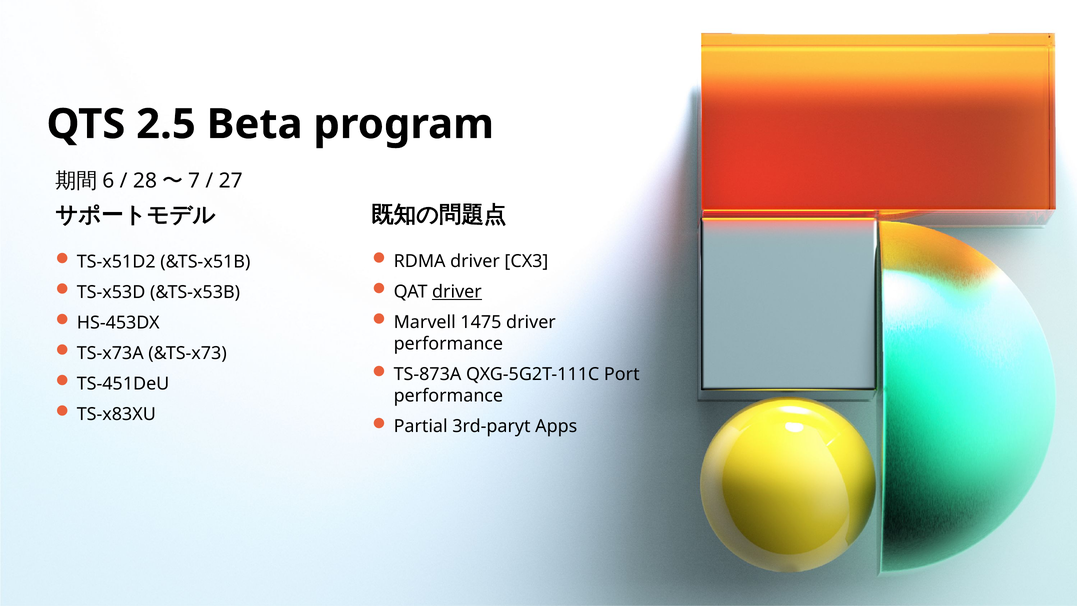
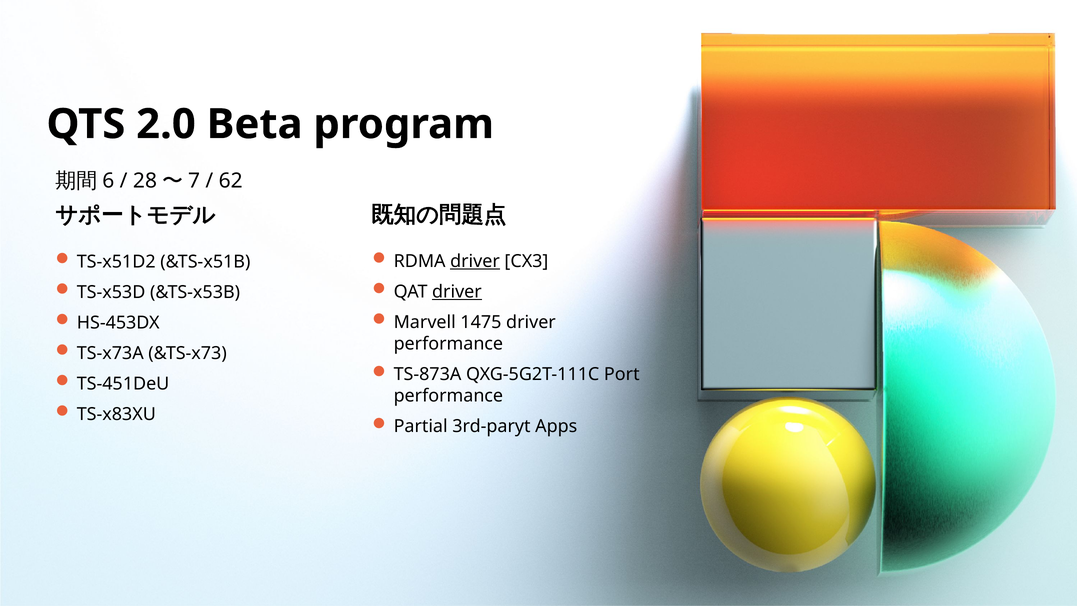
2.5: 2.5 -> 2.0 (166, 124)
27: 27 -> 62 (231, 181)
driver underline: none -> present (475, 261)
